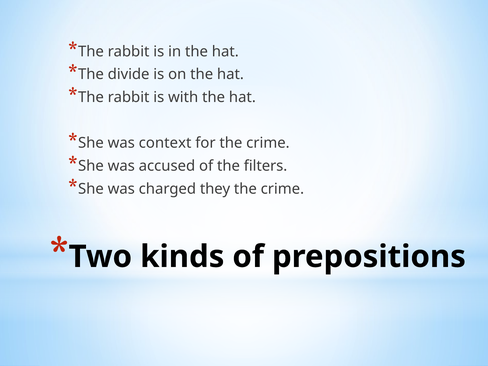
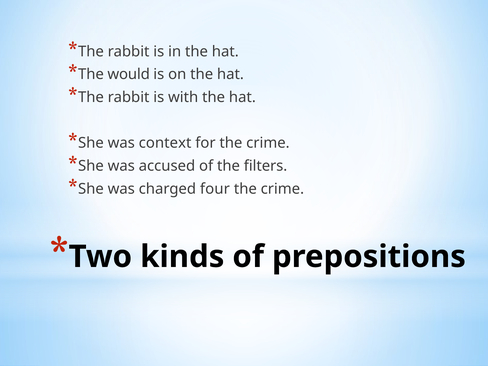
divide: divide -> would (129, 74)
they: they -> four (215, 189)
